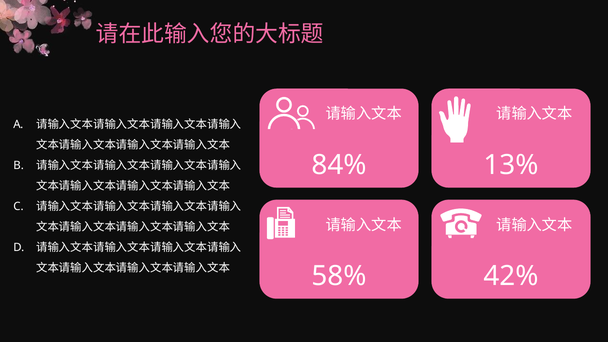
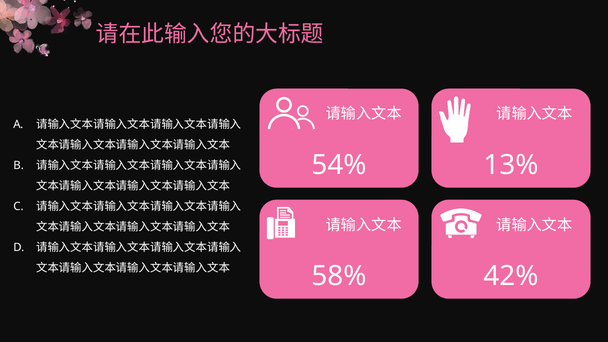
84%: 84% -> 54% (339, 165)
